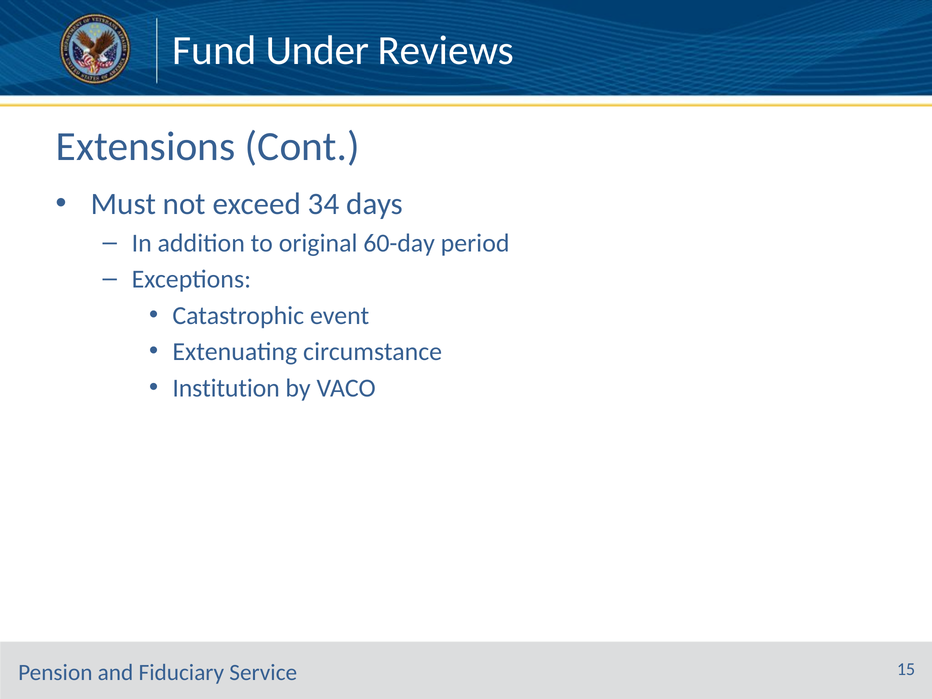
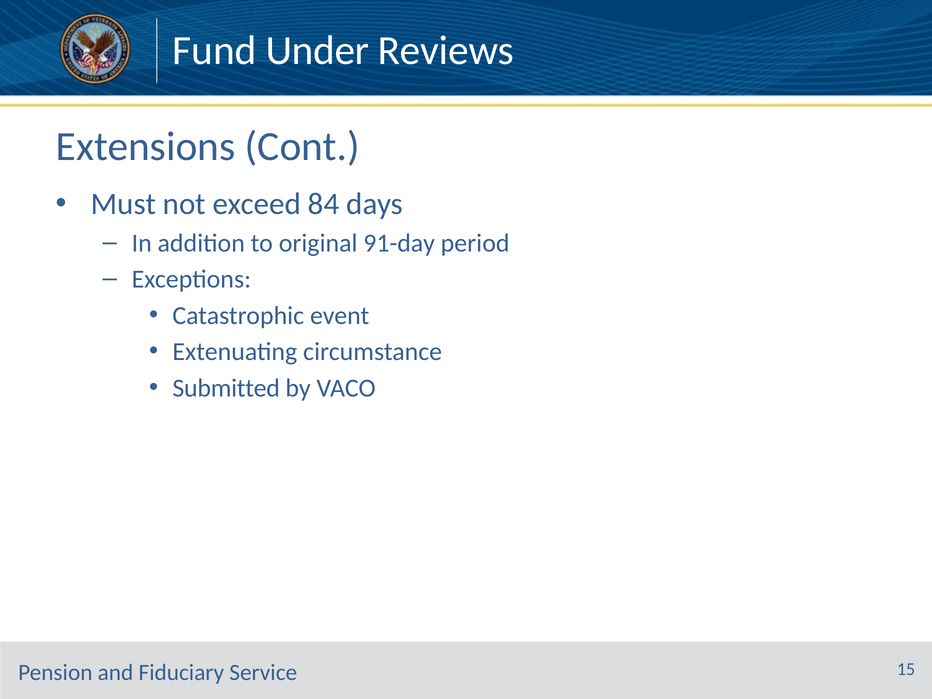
34: 34 -> 84 (324, 204)
60-day: 60-day -> 91-day (399, 243)
Institution: Institution -> Submitted (226, 388)
